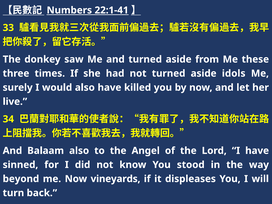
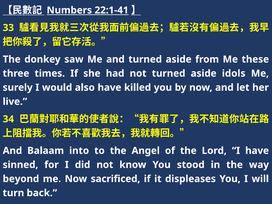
Balaam also: also -> into (79, 151)
vineyards: vineyards -> sacrificed (115, 179)
